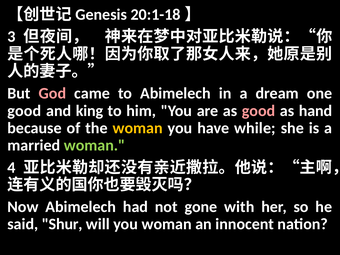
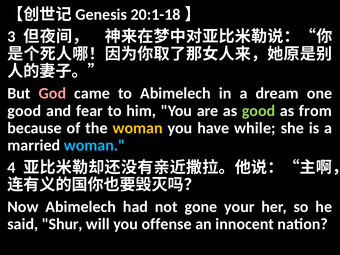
king: king -> fear (89, 111)
good colour: pink -> light green (259, 111)
hand: hand -> from (315, 111)
woman colour: light green -> light blue (95, 145)
with: with -> your (239, 207)
you woman: woman -> offense (167, 224)
